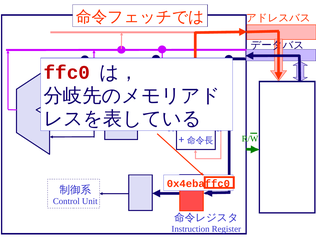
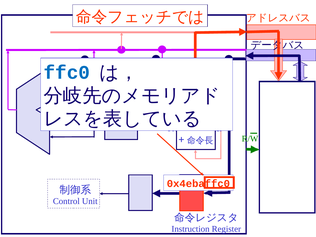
ffc0 colour: red -> blue (67, 73)
